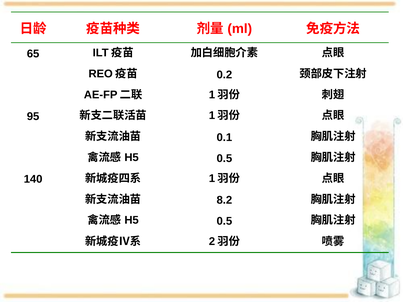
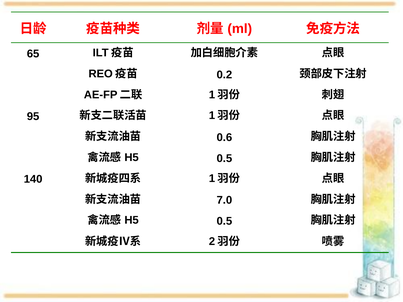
0.1: 0.1 -> 0.6 (224, 138)
8.2: 8.2 -> 7.0 (224, 200)
